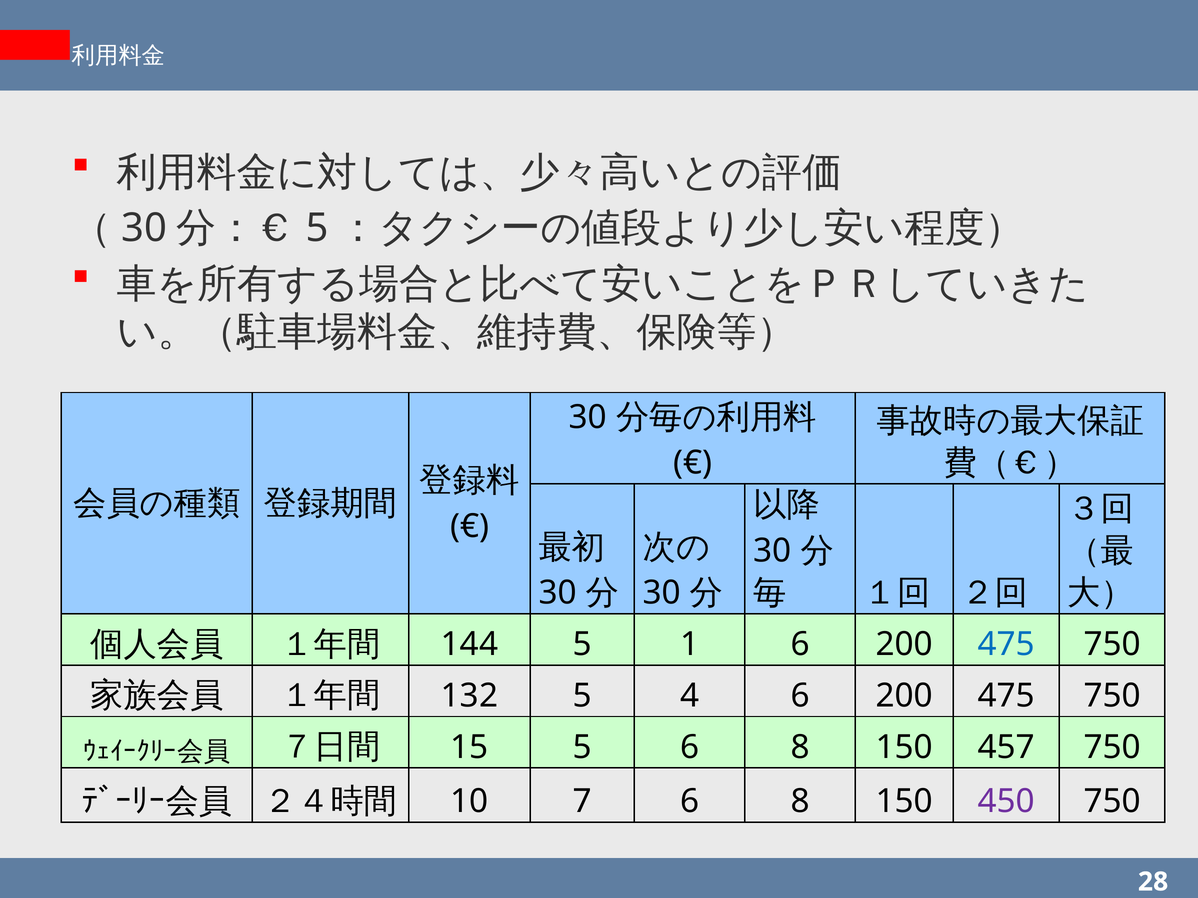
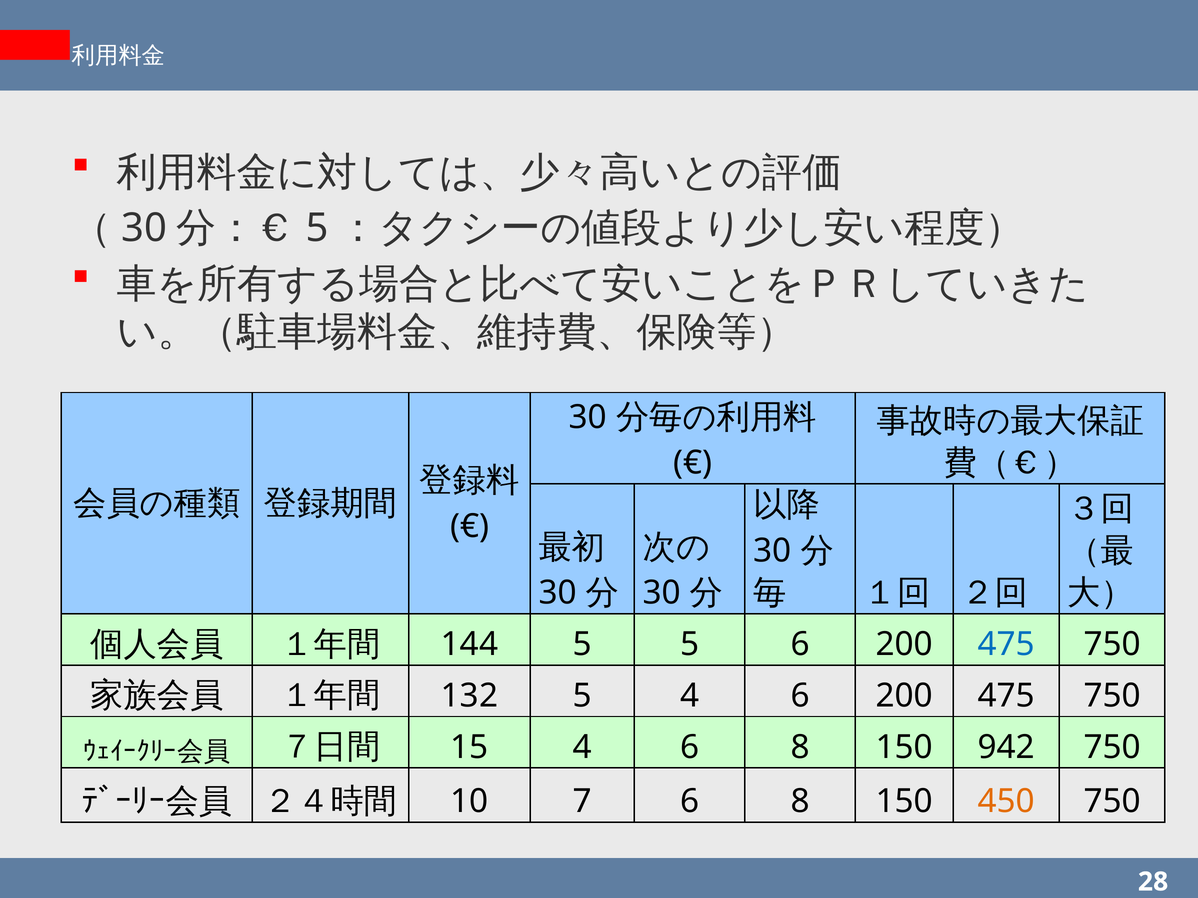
5 1: 1 -> 5 (690, 645)
15 5: 5 -> 4 (582, 747)
457: 457 -> 942 (1006, 747)
450 colour: purple -> orange (1006, 802)
